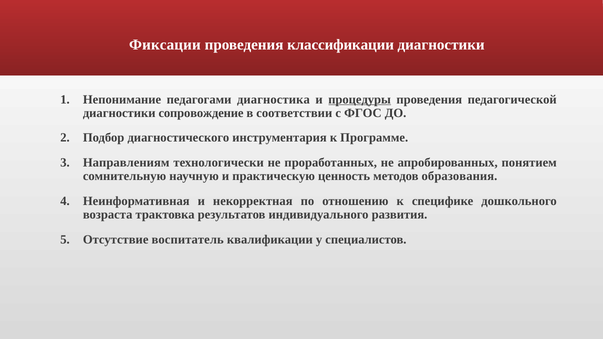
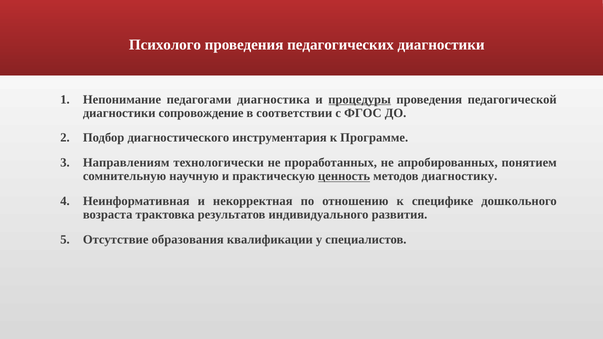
Фиксации: Фиксации -> Психолого (165, 45)
классификации: классификации -> педагогических (341, 45)
ценность underline: none -> present (344, 176)
образования: образования -> диагностику (459, 176)
воспитатель: воспитатель -> образования (188, 240)
